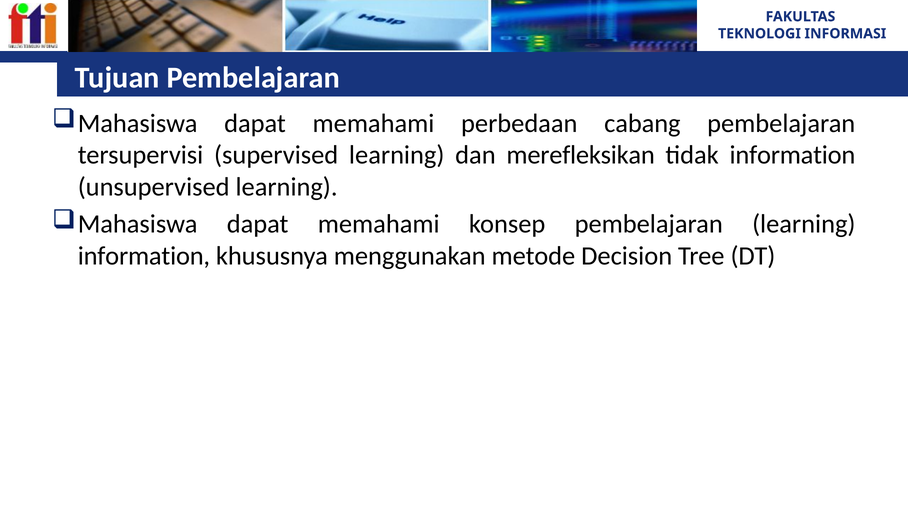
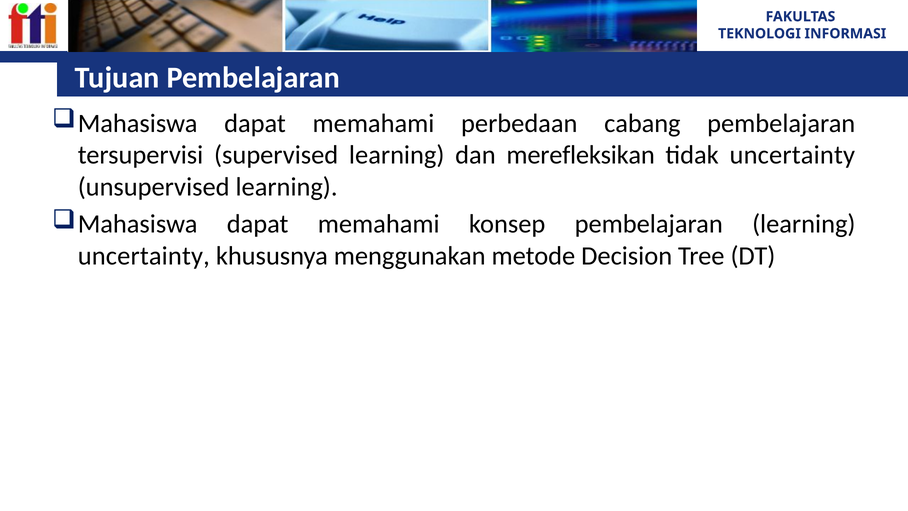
tidak information: information -> uncertainty (792, 155)
information: information -> uncertainty (144, 256)
